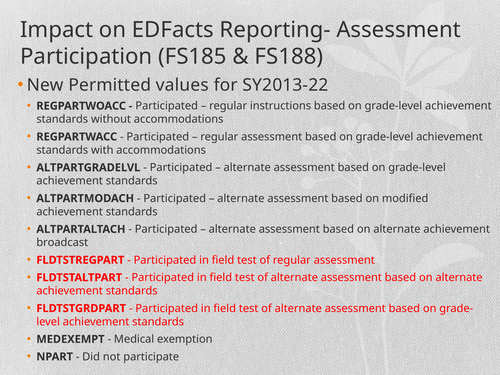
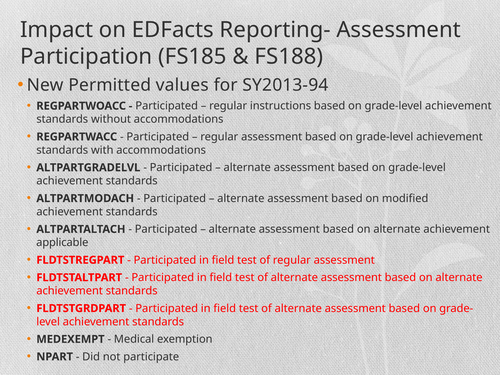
SY2013-22: SY2013-22 -> SY2013-94 (285, 85)
broadcast: broadcast -> applicable (62, 243)
